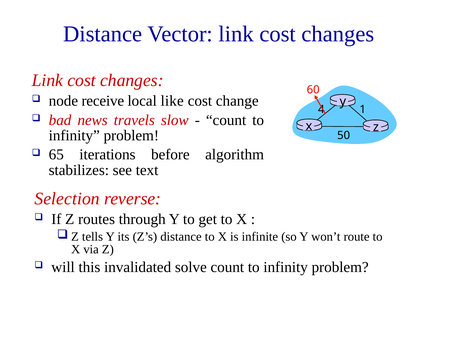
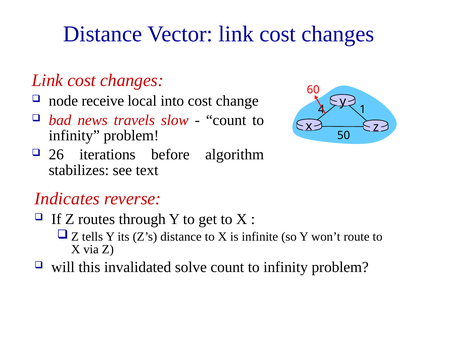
like: like -> into (172, 101)
65: 65 -> 26 (56, 155)
Selection: Selection -> Indicates (67, 199)
